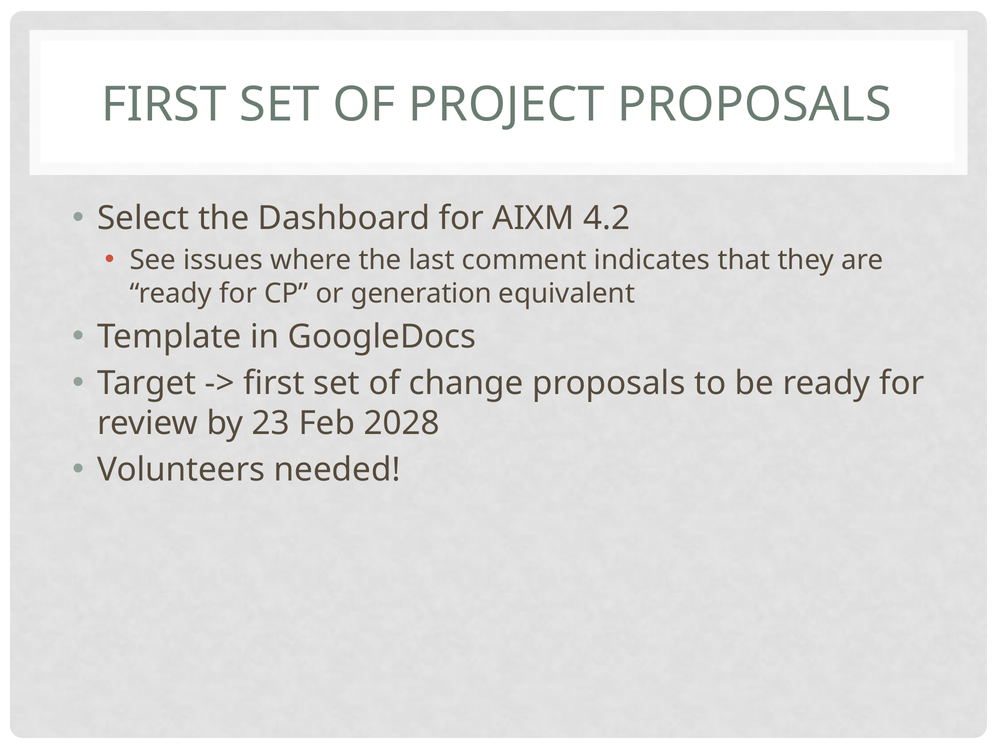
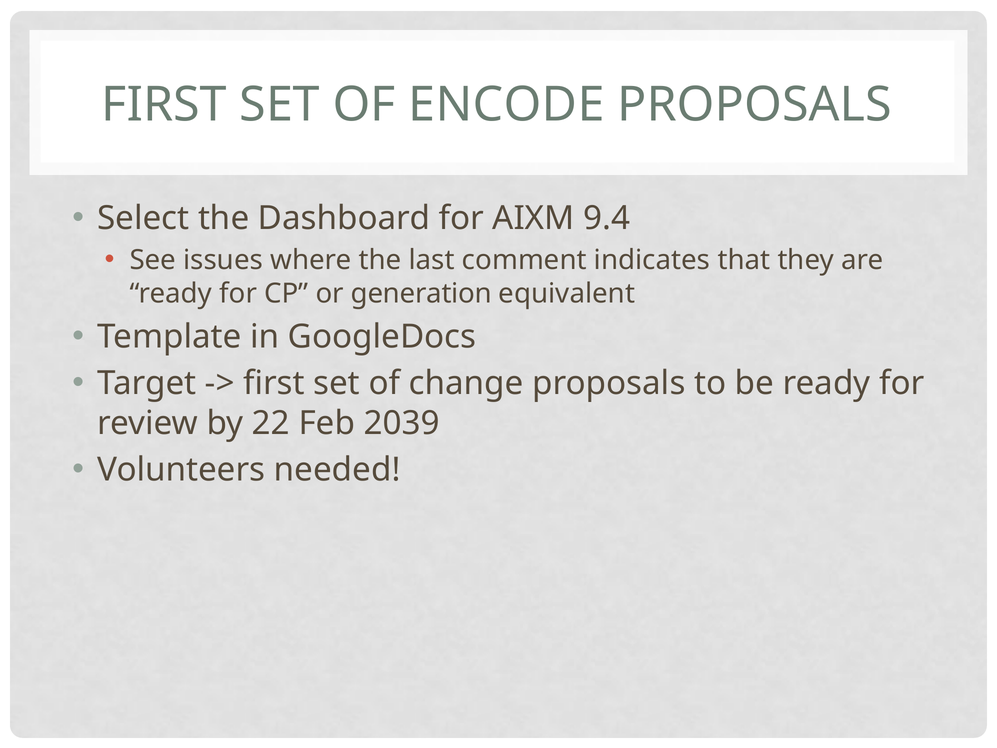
PROJECT: PROJECT -> ENCODE (506, 105)
4.2: 4.2 -> 9.4 (607, 218)
23: 23 -> 22 (271, 423)
2028: 2028 -> 2039 (402, 423)
